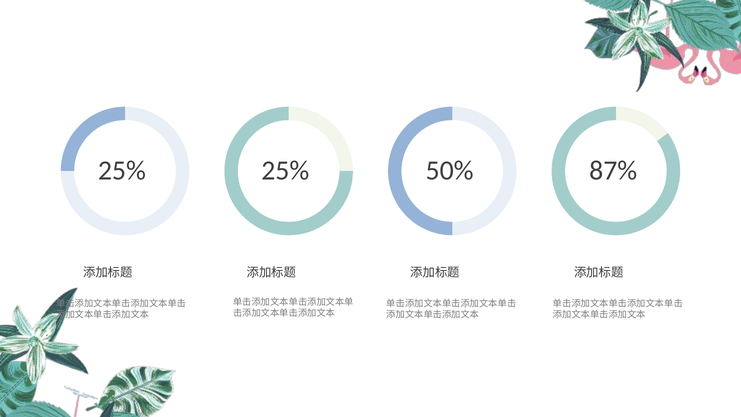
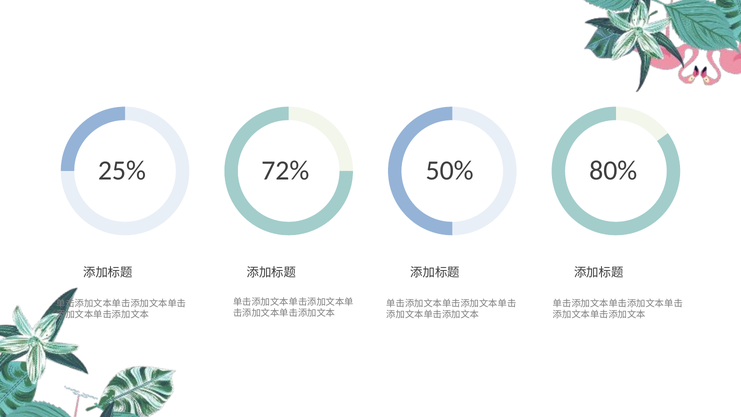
25% 25%: 25% -> 72% (285, 170)
87%: 87% -> 80% (613, 170)
